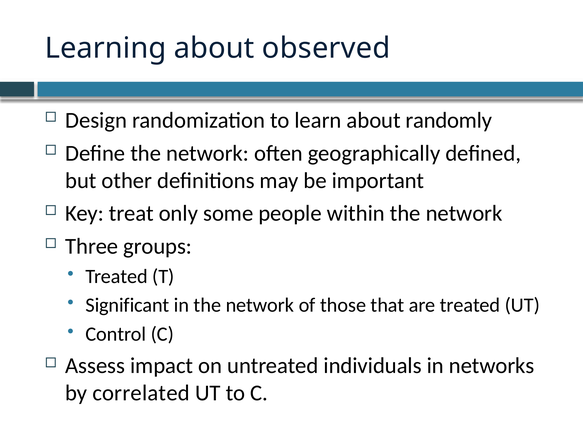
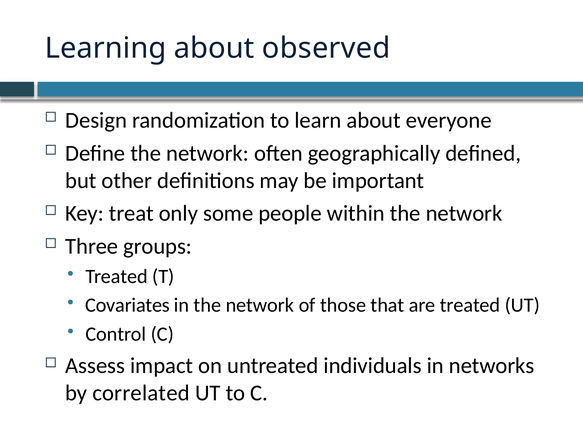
randomly: randomly -> everyone (449, 120)
Significant: Significant -> Covariates (128, 305)
